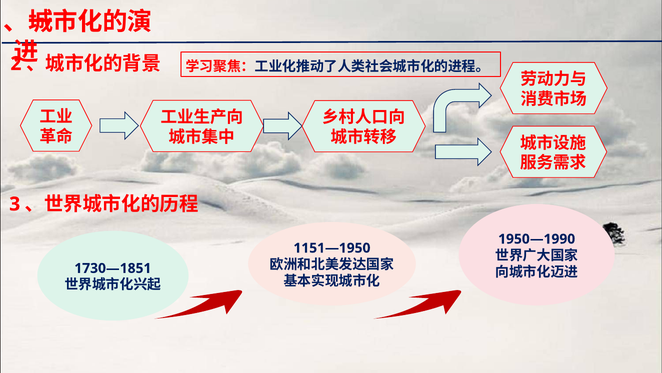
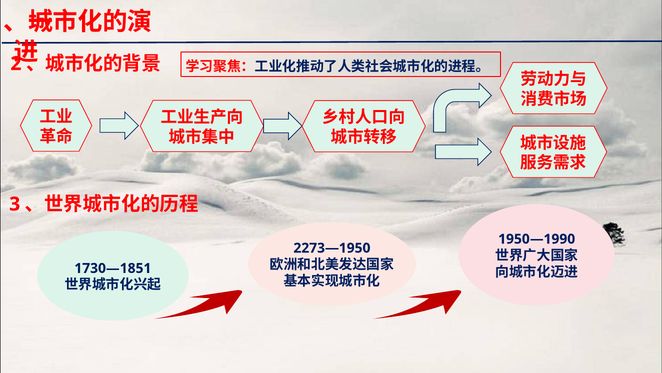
1151—1950: 1151—1950 -> 2273—1950 (332, 248)
